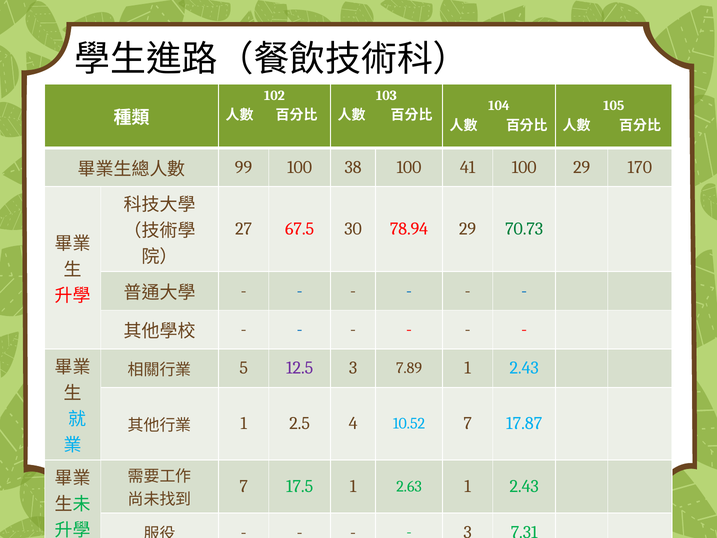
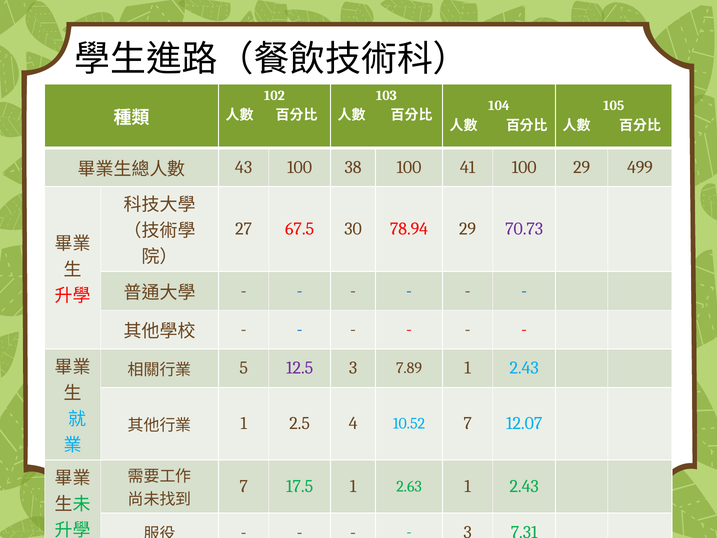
99: 99 -> 43 (244, 167)
170: 170 -> 499 (640, 167)
70.73 colour: green -> purple (524, 229)
17.87: 17.87 -> 12.07 (524, 423)
